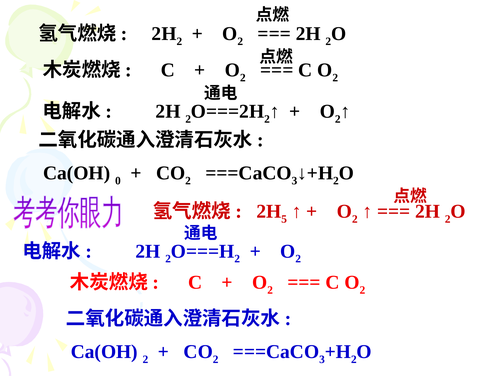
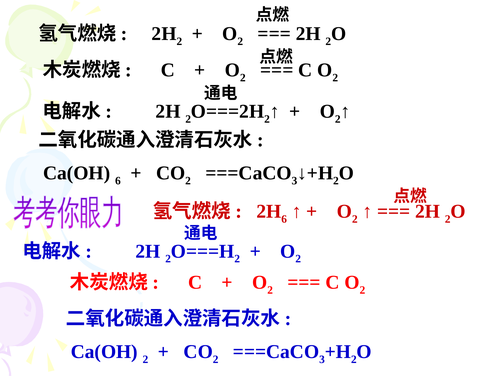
Ca(OH 0: 0 -> 6 (118, 181)
2H 5: 5 -> 6 (284, 219)
